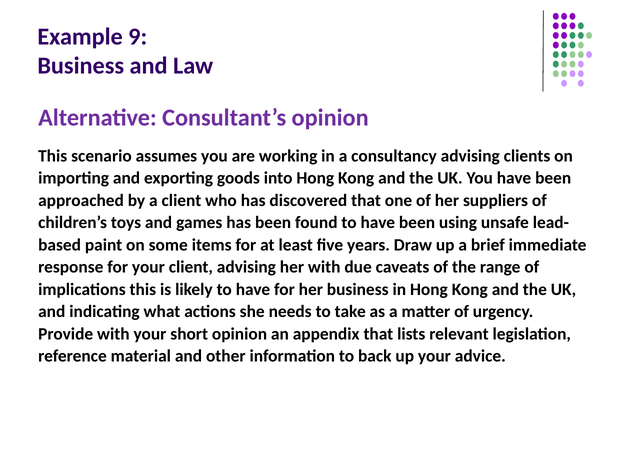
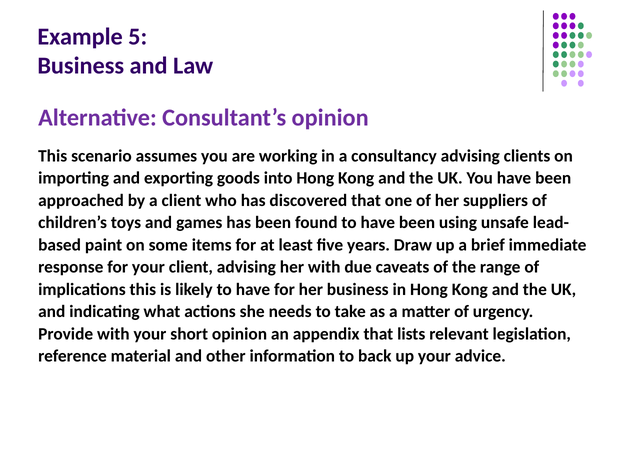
9: 9 -> 5 (138, 37)
